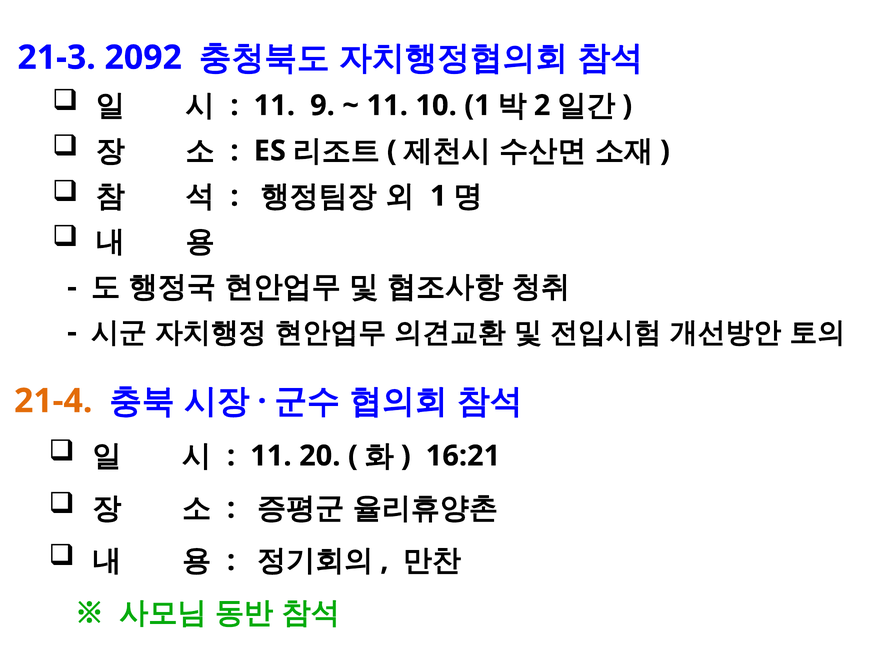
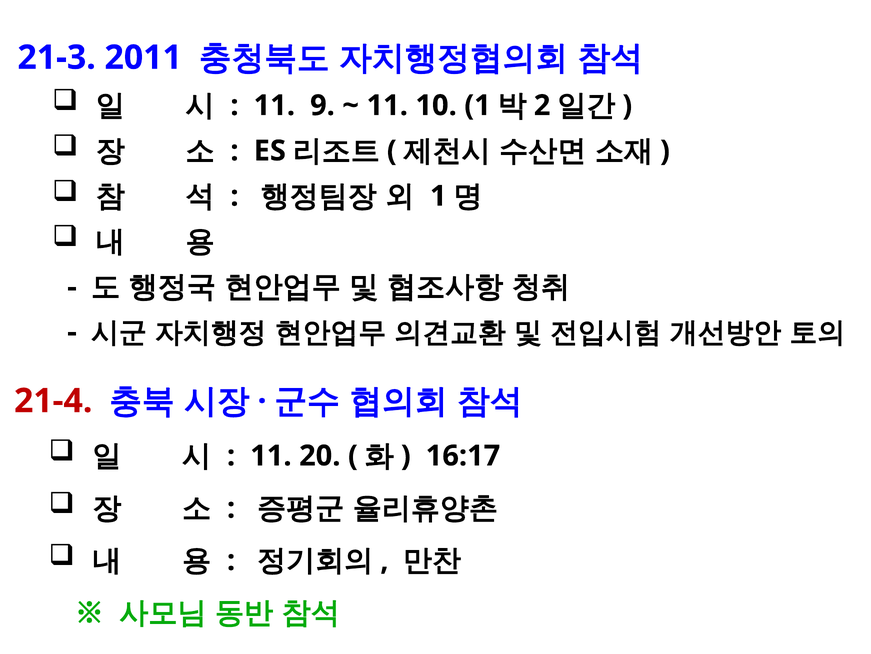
2092: 2092 -> 2011 (143, 58)
21-4 colour: orange -> red (53, 400)
16:21: 16:21 -> 16:17 (463, 455)
